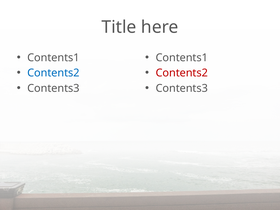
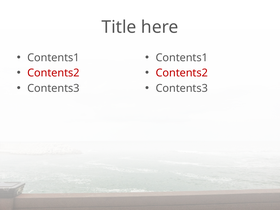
Contents2 colour: blue -> red (53, 73)
